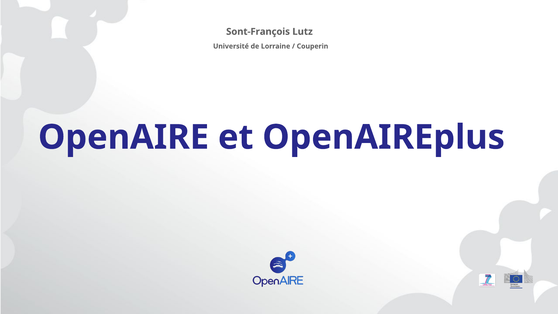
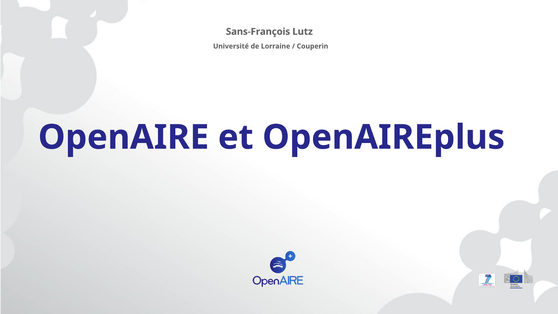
Sont-François: Sont-François -> Sans-François (258, 32)
